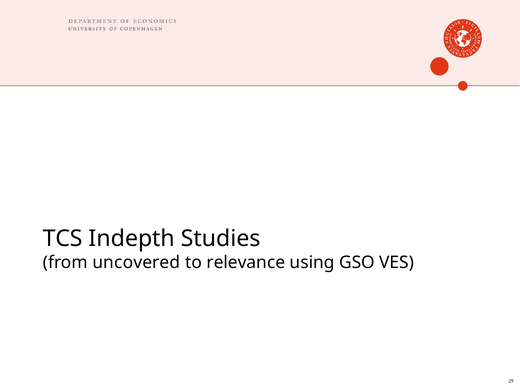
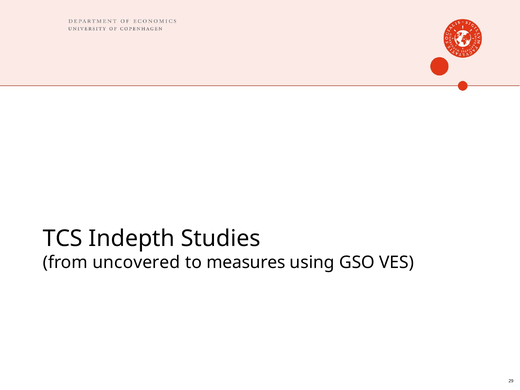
relevance: relevance -> measures (246, 262)
